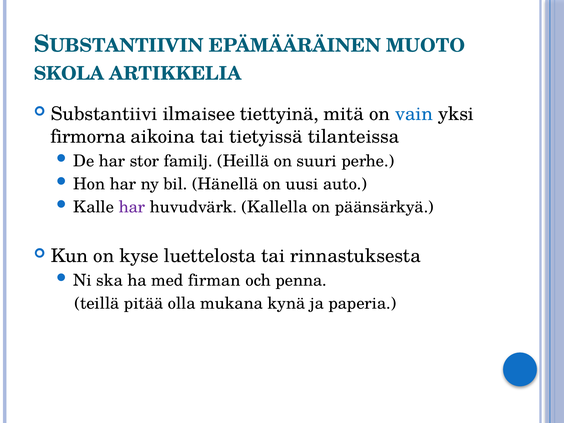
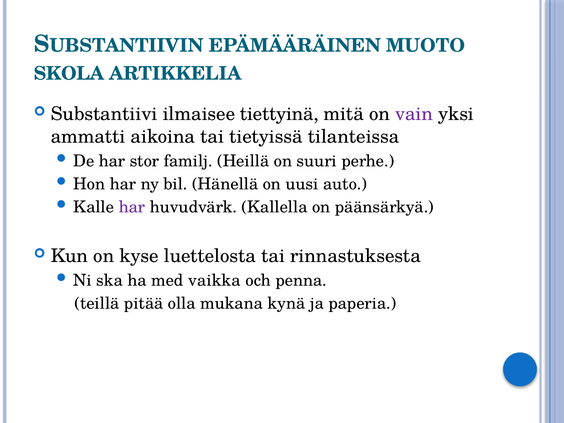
vain colour: blue -> purple (414, 114)
firmorna: firmorna -> ammatti (88, 137)
firman: firman -> vaikka (214, 280)
